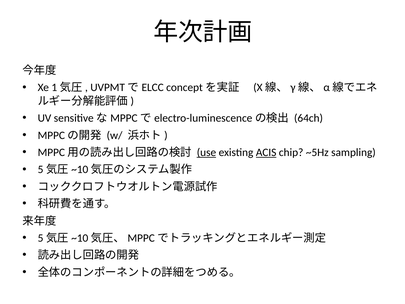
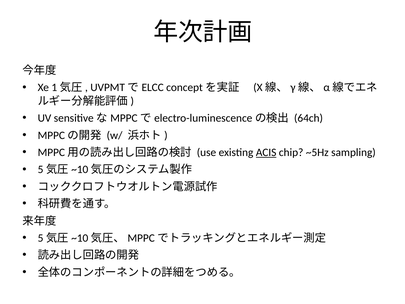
use underline: present -> none (206, 152)
